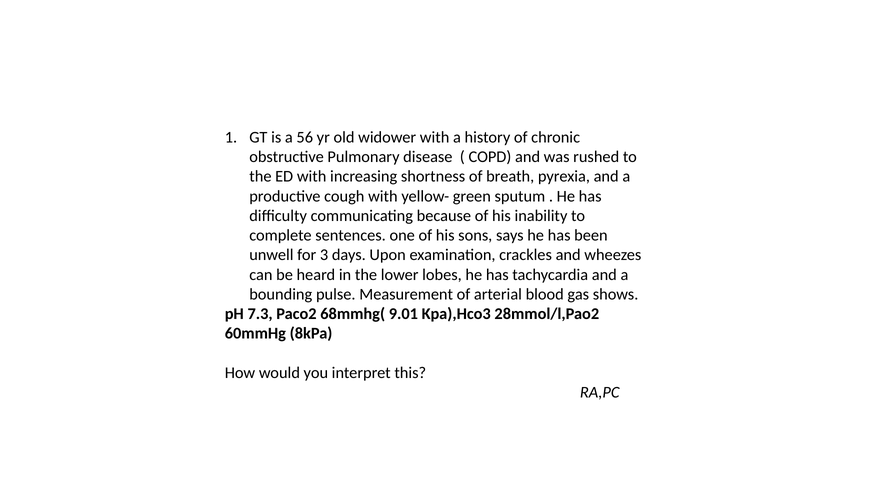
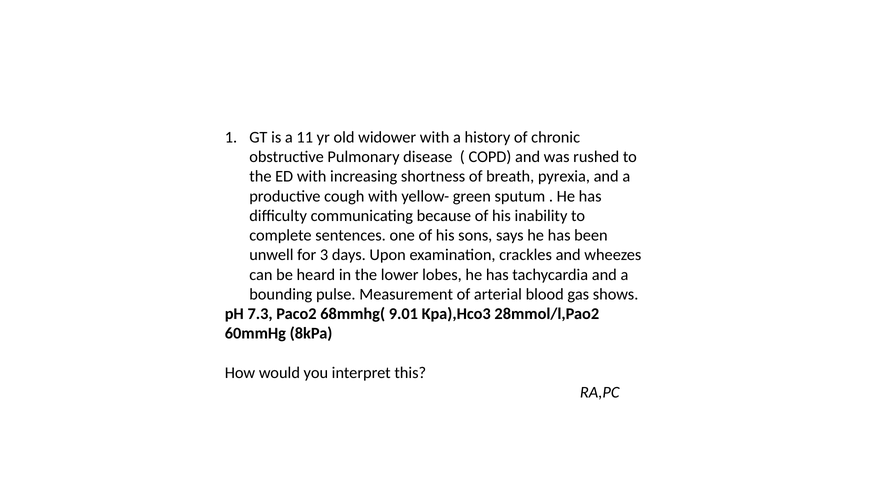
56: 56 -> 11 (305, 137)
